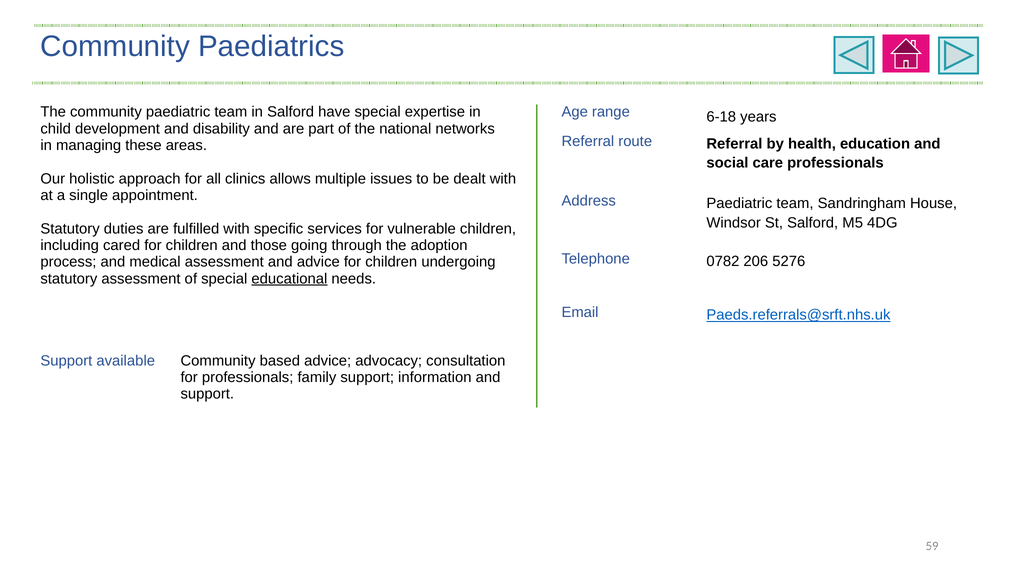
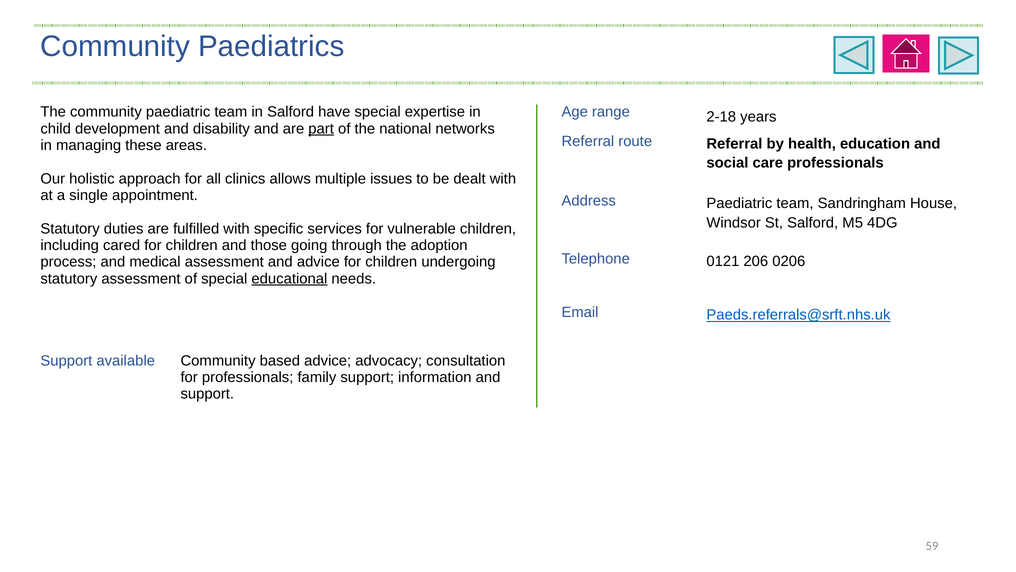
6-18: 6-18 -> 2-18 (721, 117)
part underline: none -> present (321, 129)
0782: 0782 -> 0121 (723, 261)
5276: 5276 -> 0206 (789, 261)
